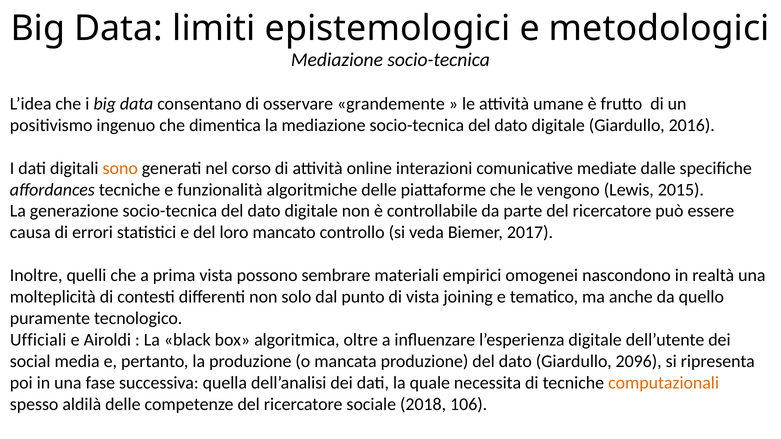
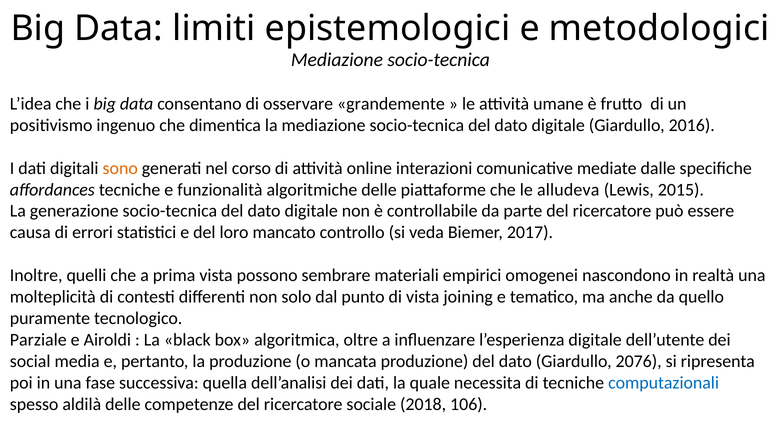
vengono: vengono -> alludeva (568, 190)
Ufficiali: Ufficiali -> Parziale (38, 340)
2096: 2096 -> 2076 (639, 362)
computazionali colour: orange -> blue (664, 383)
